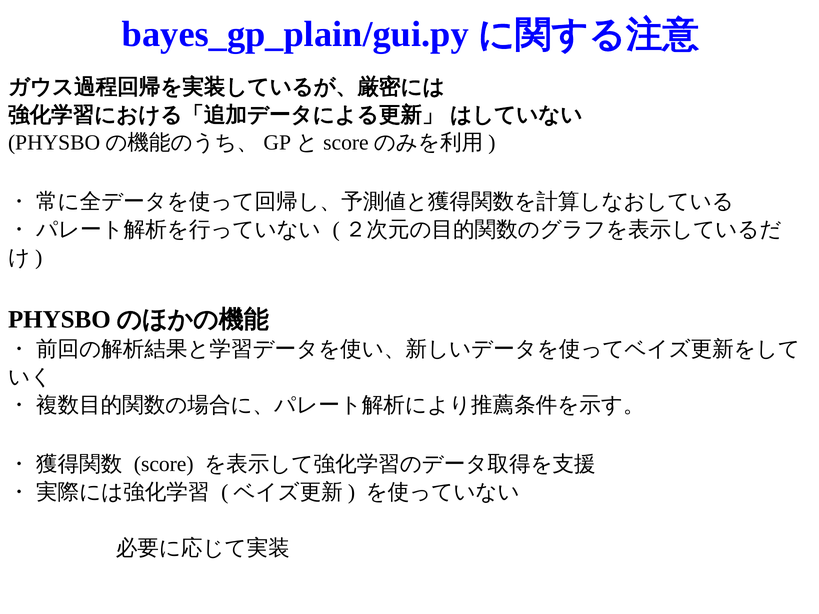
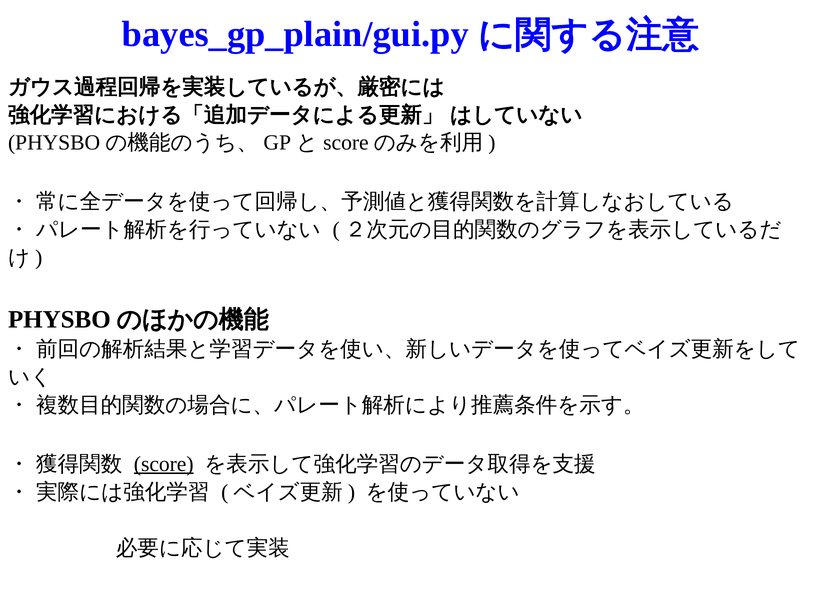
score underline: none -> present (164, 464)
